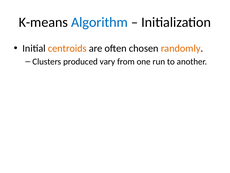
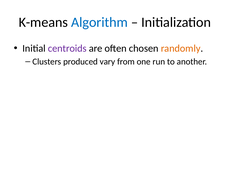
centroids colour: orange -> purple (67, 48)
